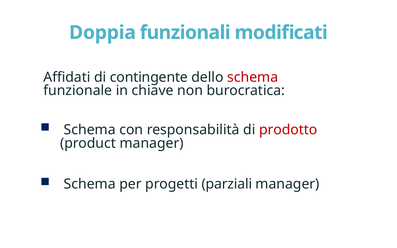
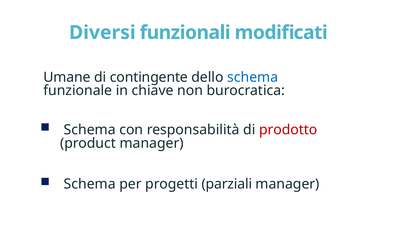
Doppia: Doppia -> Diversi (102, 33)
Affidati: Affidati -> Umane (67, 77)
schema colour: red -> blue (253, 77)
